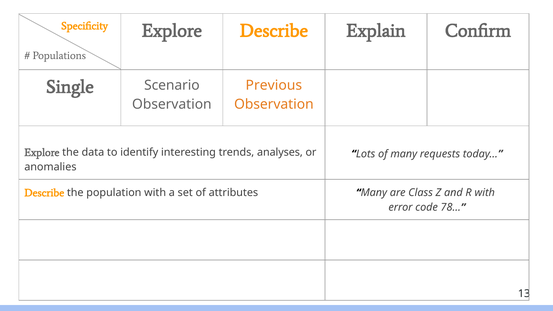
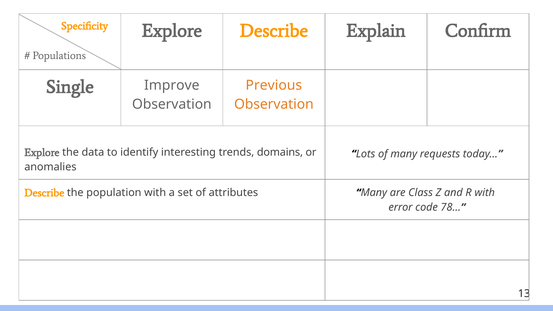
Scenario: Scenario -> Improve (172, 85)
analyses: analyses -> domains (280, 152)
